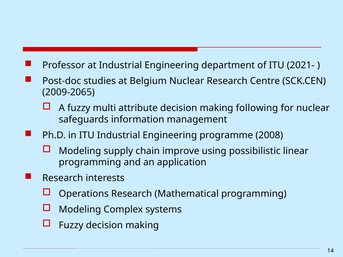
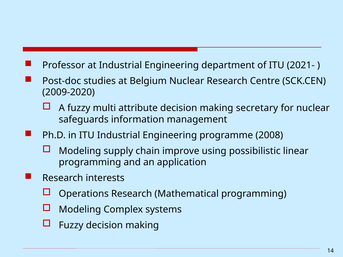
2009-2065: 2009-2065 -> 2009-2020 (69, 92)
following: following -> secretary (257, 108)
